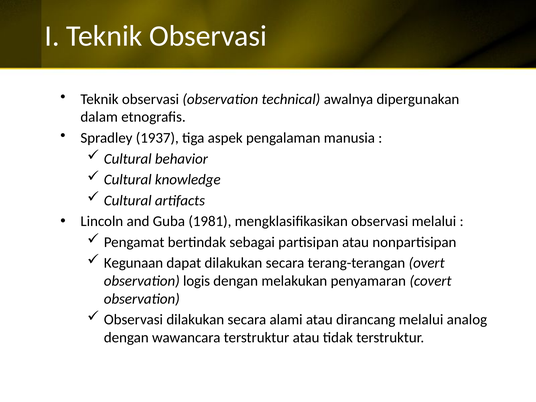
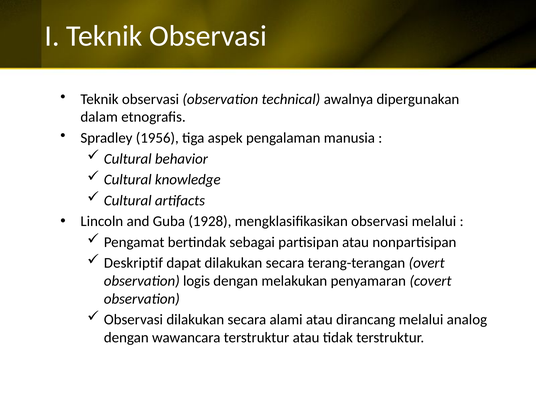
1937: 1937 -> 1956 (157, 138)
1981: 1981 -> 1928 (210, 221)
Kegunaan: Kegunaan -> Deskriptif (133, 263)
